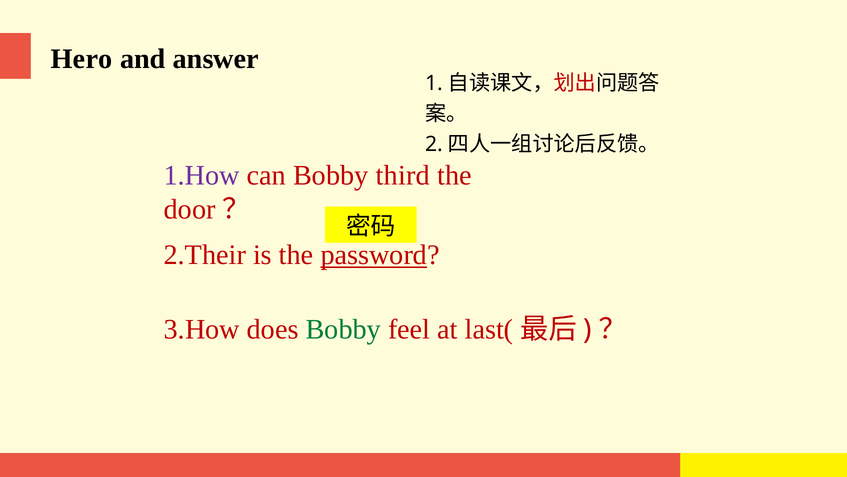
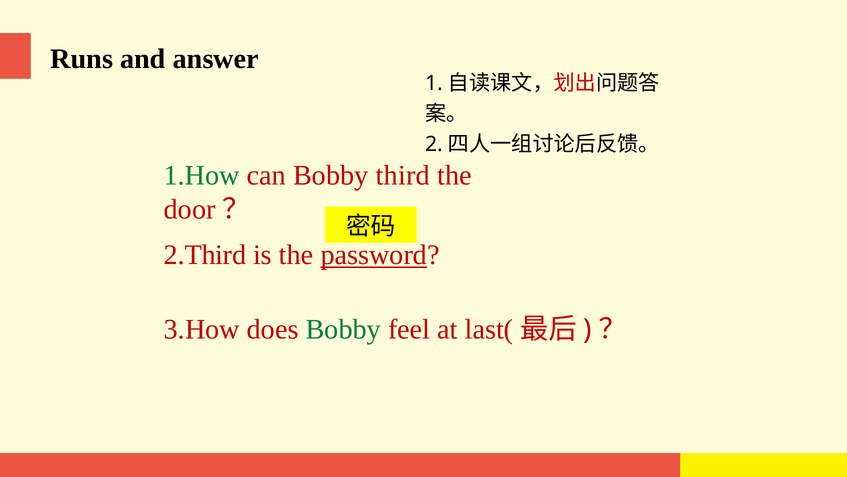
Hero: Hero -> Runs (82, 59)
1.How colour: purple -> green (202, 175)
2.Their: 2.Their -> 2.Third (205, 254)
